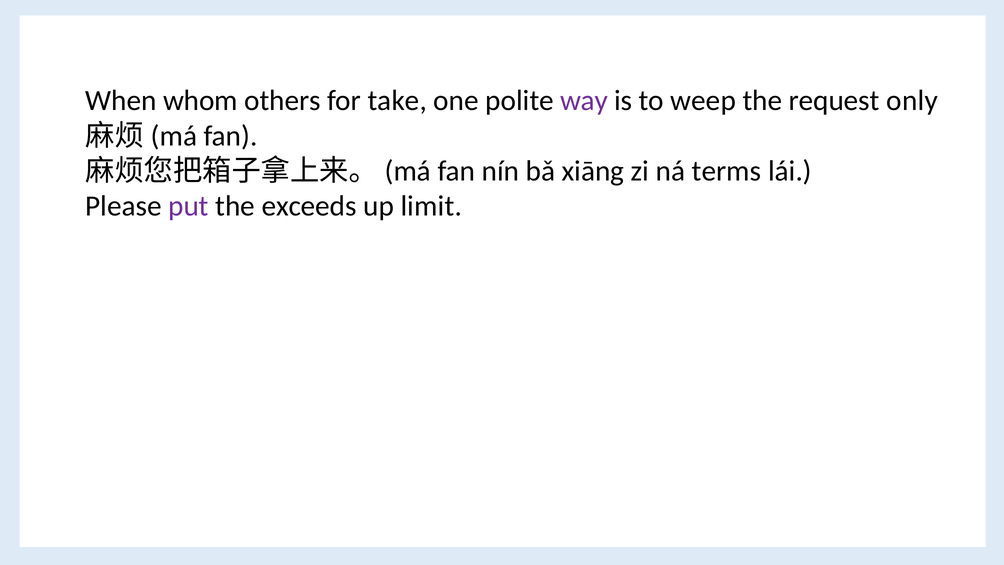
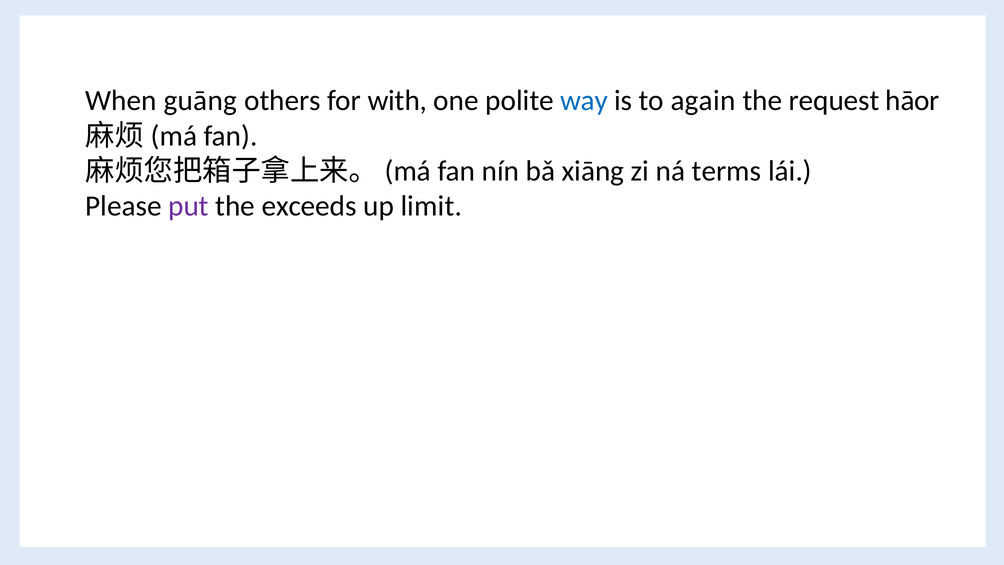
whom: whom -> guāng (200, 101)
take: take -> with (397, 101)
way colour: purple -> blue (584, 101)
weep: weep -> again (703, 101)
only: only -> hāor (913, 101)
